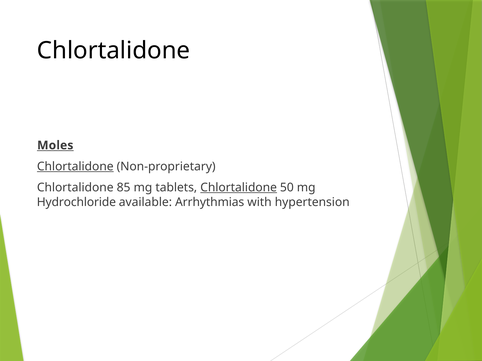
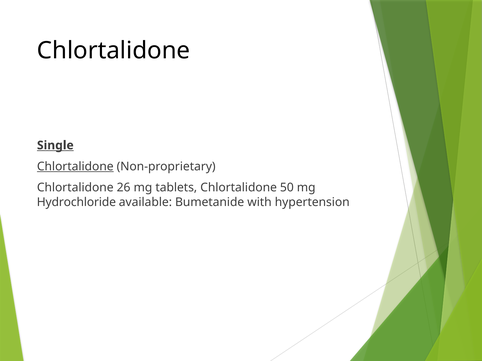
Moles: Moles -> Single (55, 146)
85: 85 -> 26 (124, 188)
Chlortalidone underline: present -> none (239, 188)
Arrhythmias: Arrhythmias -> Bumetanide (210, 202)
